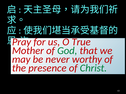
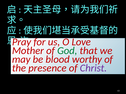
True: True -> Love (81, 42)
never: never -> blood (58, 60)
Christ colour: green -> purple (93, 68)
